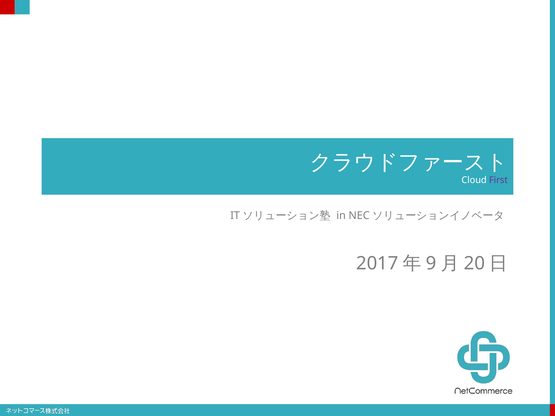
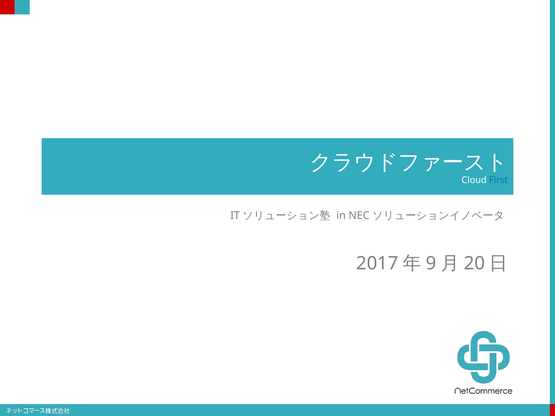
First colour: purple -> blue (498, 180)
